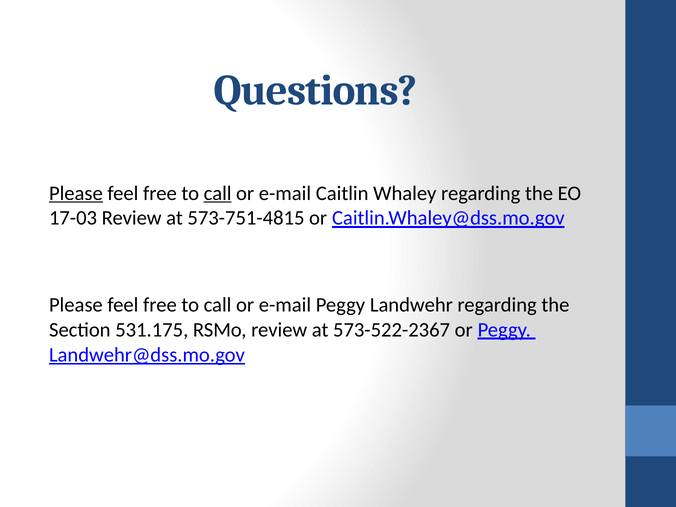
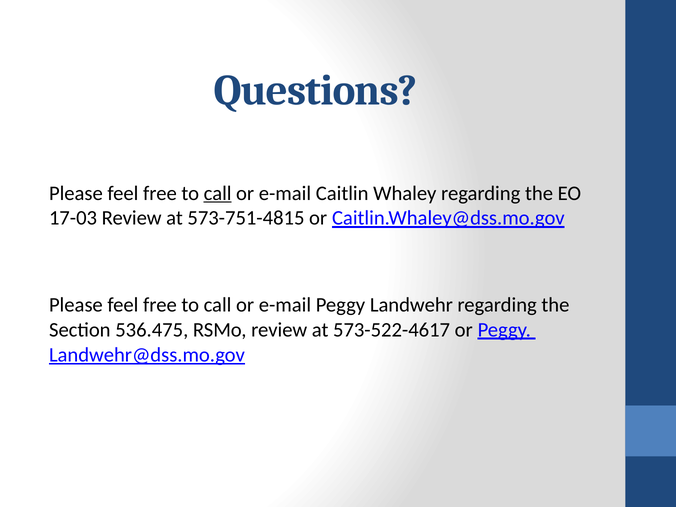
Please underline: present -> none (76, 193)
531.175: 531.175 -> 536.475 (152, 330)
573-522-2367: 573-522-2367 -> 573-522-4617 (392, 330)
